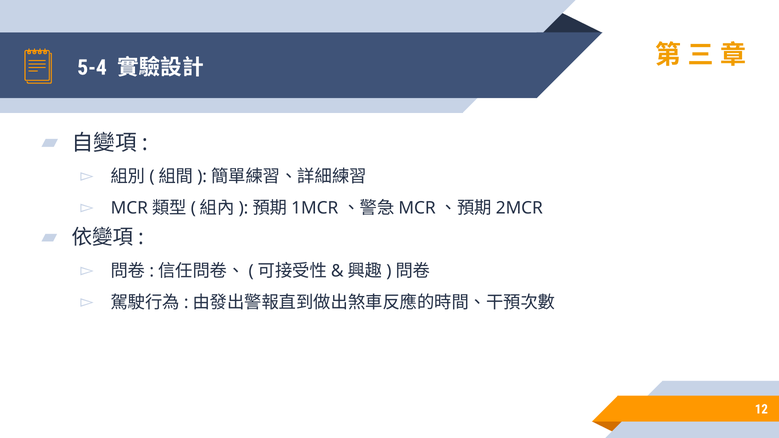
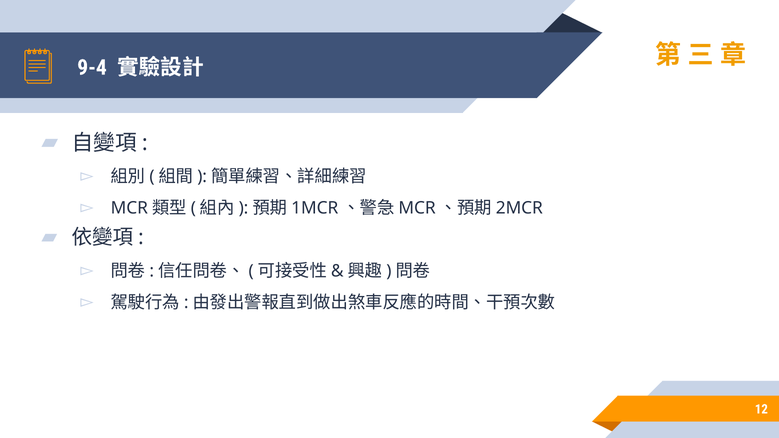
5-4: 5-4 -> 9-4 (92, 68)
